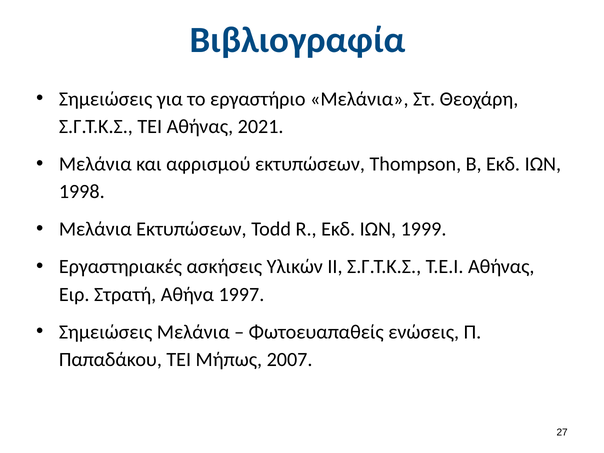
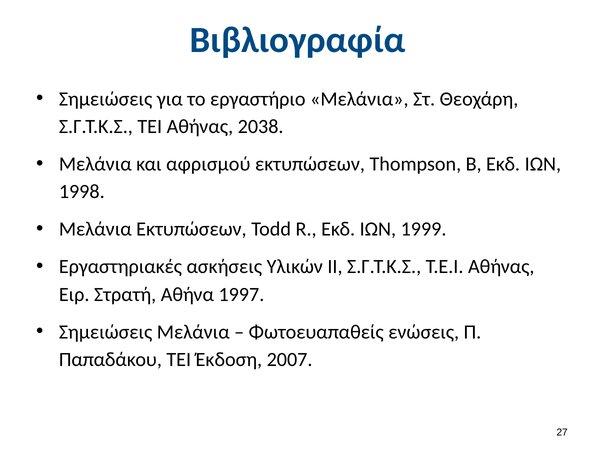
2021: 2021 -> 2038 (261, 126)
Μήπως: Μήπως -> Έκδοση (229, 359)
